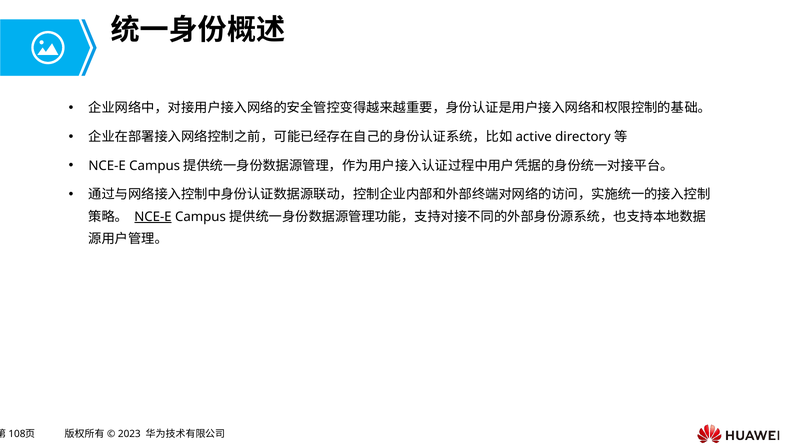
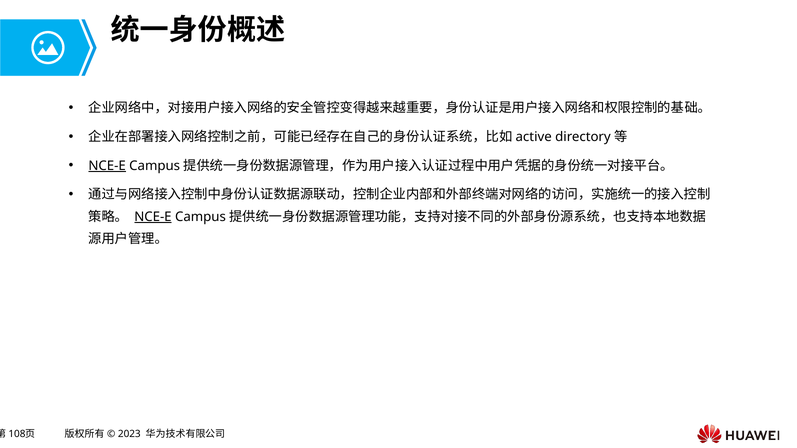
NCE-E underline: none -> present (107, 166)
